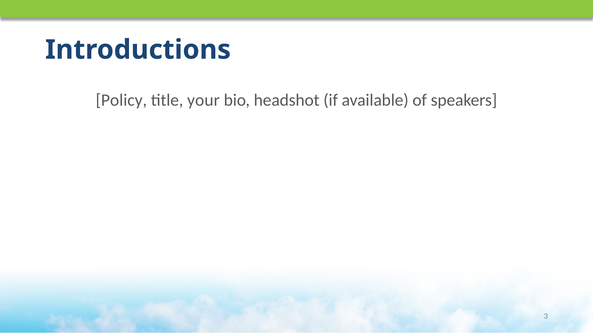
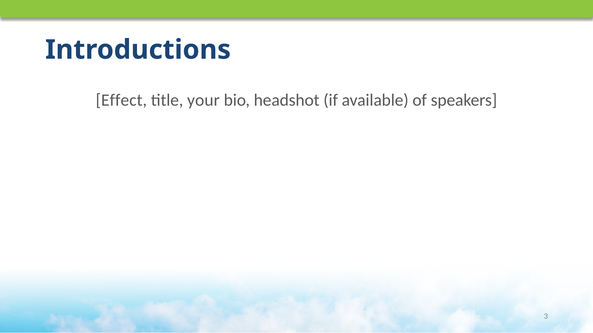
Policy: Policy -> Effect (121, 100)
